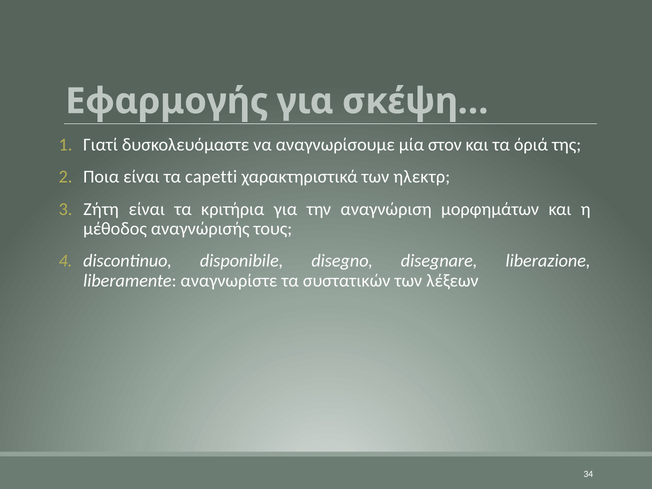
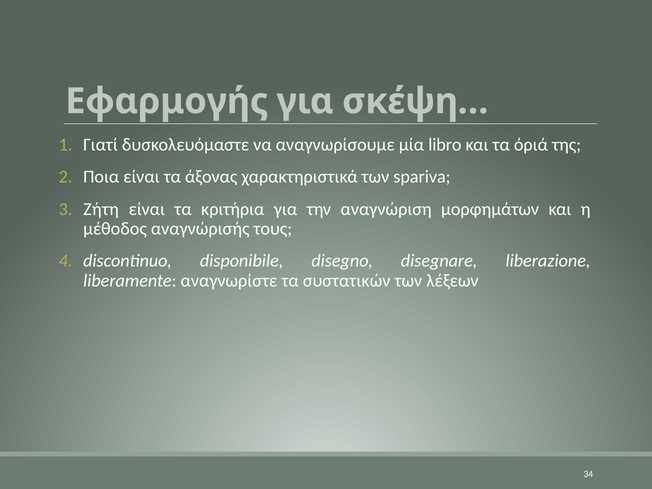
στον: στον -> libro (445, 145)
capetti: capetti -> άξονας (211, 177)
ηλεκτρ: ηλεκτρ -> spariva (422, 177)
